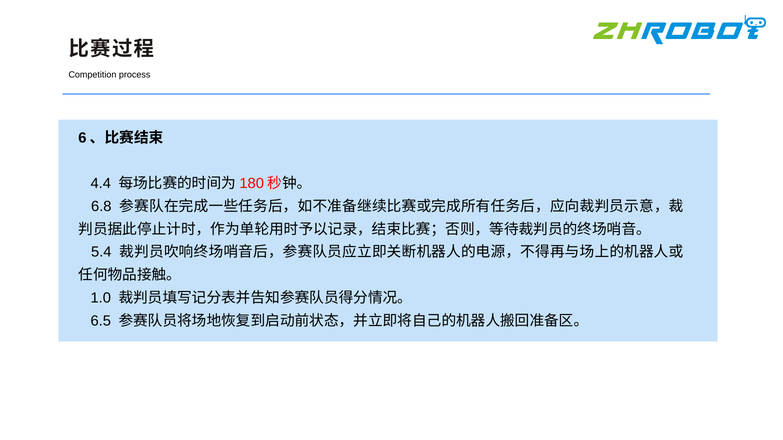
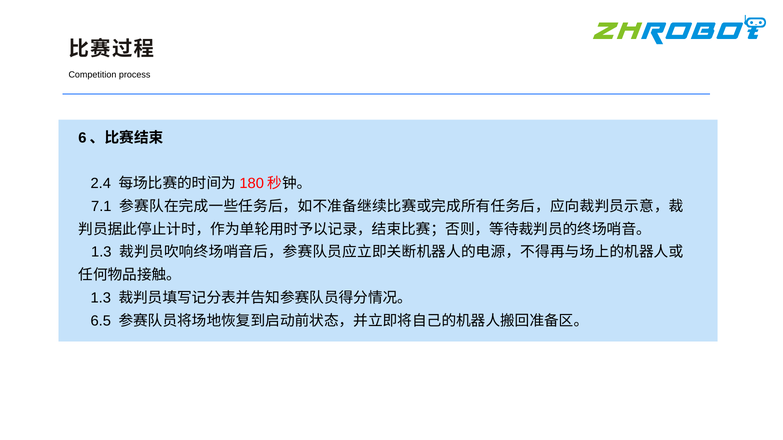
4.4: 4.4 -> 2.4 (101, 184)
6.8: 6.8 -> 7.1 (101, 207)
5.4: 5.4 -> 1.3 (101, 252)
1.0: 1.0 -> 1.3 (101, 298)
